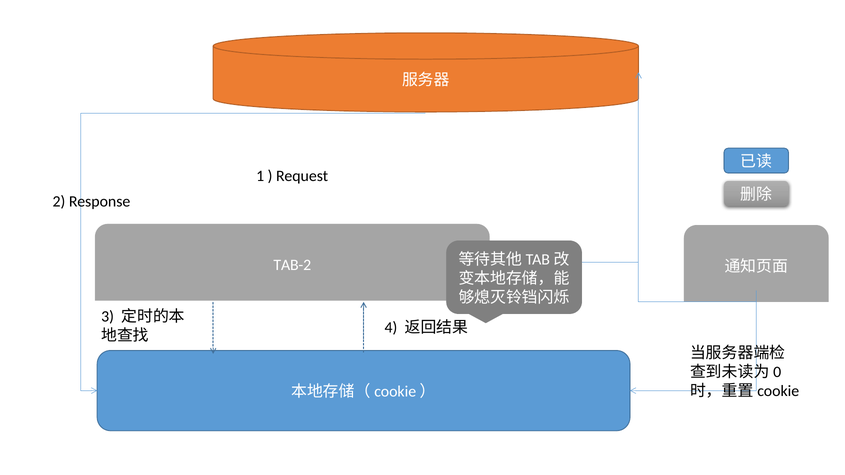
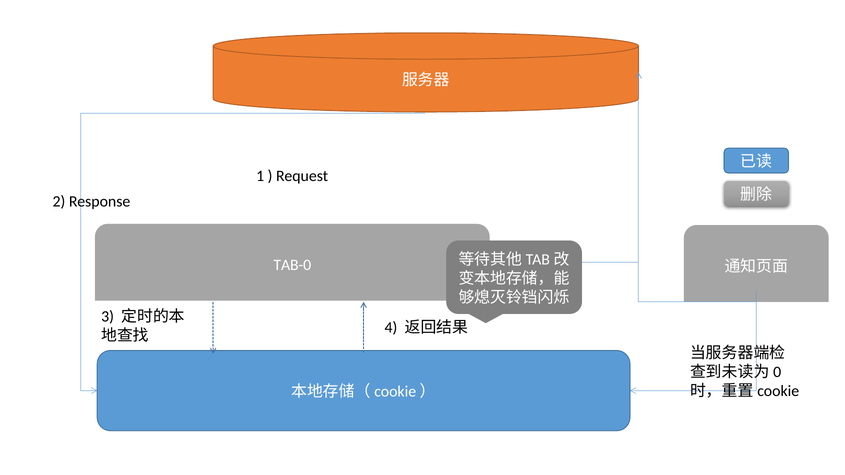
TAB-2: TAB-2 -> TAB-0 (292, 265)
